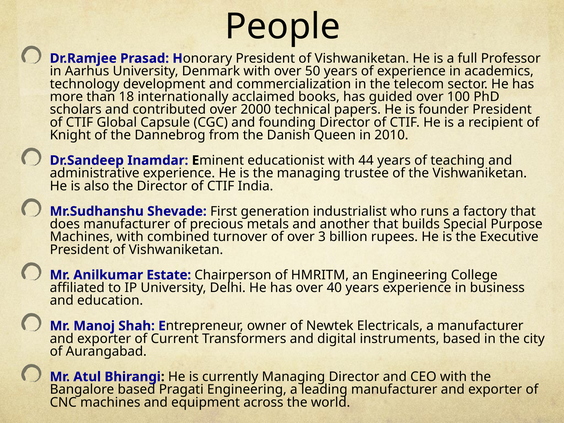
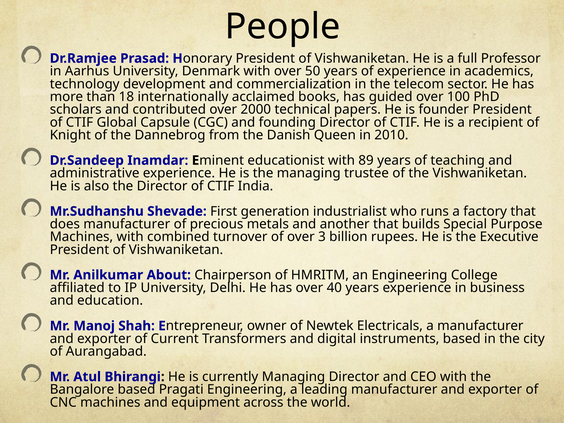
44: 44 -> 89 (366, 160)
Estate: Estate -> About (169, 275)
